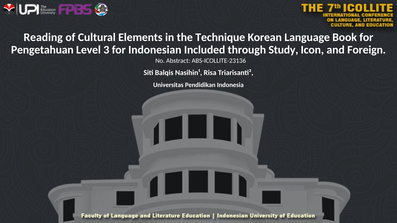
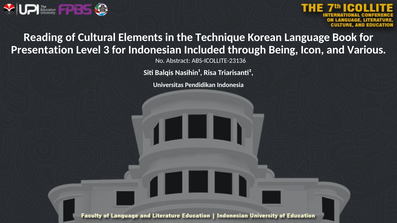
Pengetahuan: Pengetahuan -> Presentation (42, 50)
Study: Study -> Being (283, 50)
Foreign: Foreign -> Various (367, 50)
